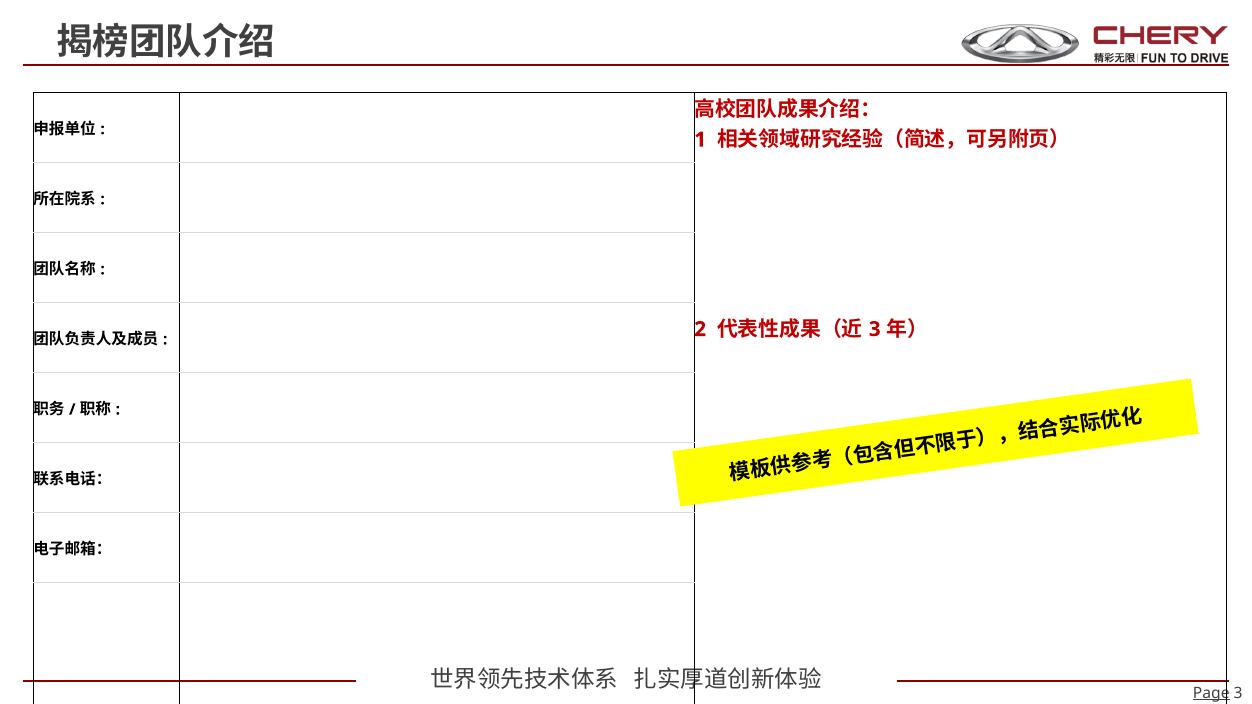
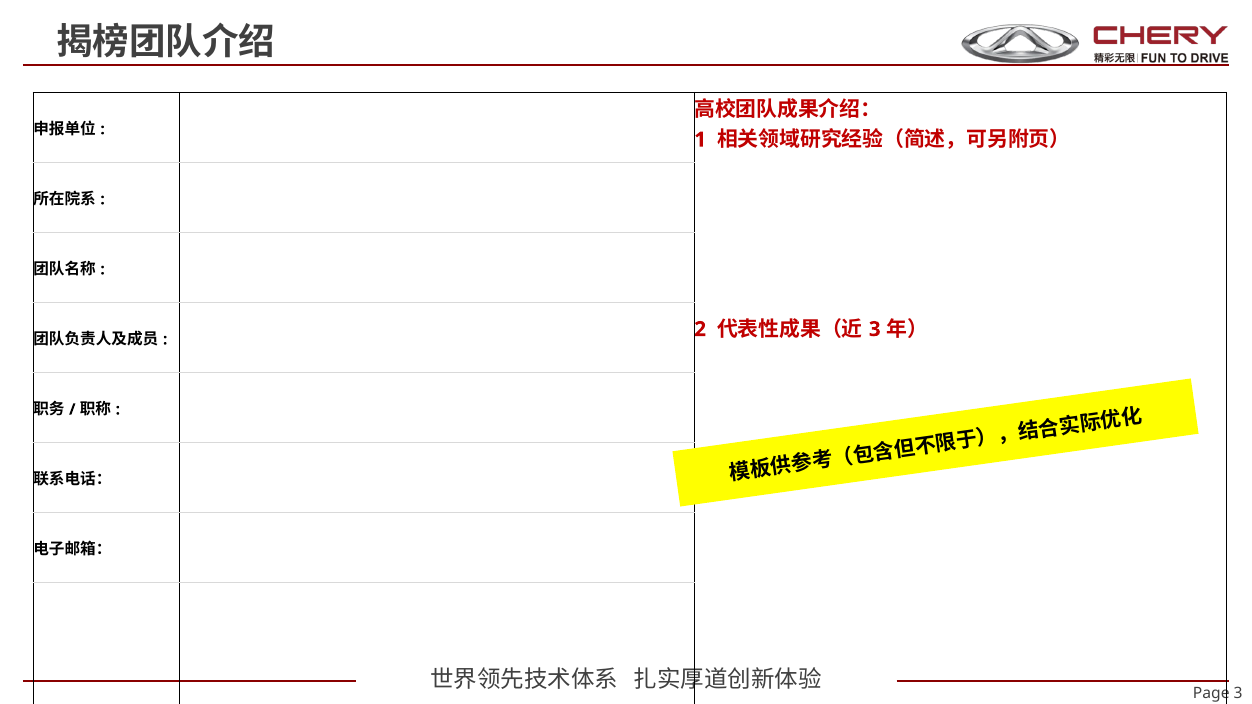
Page underline: present -> none (1211, 693)
